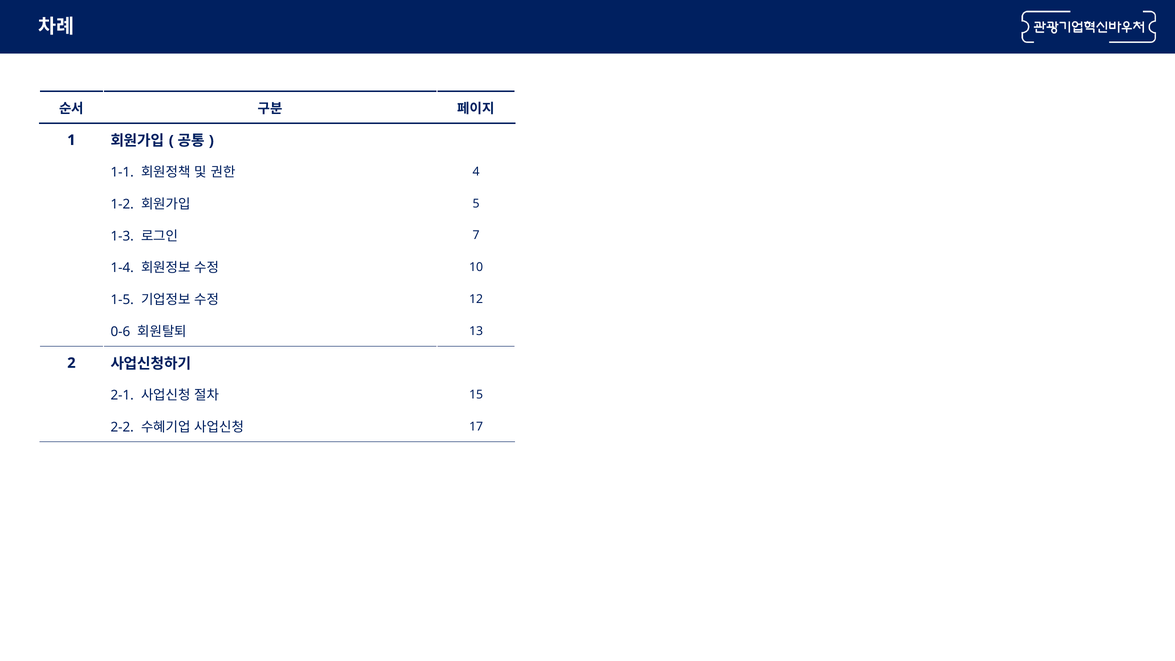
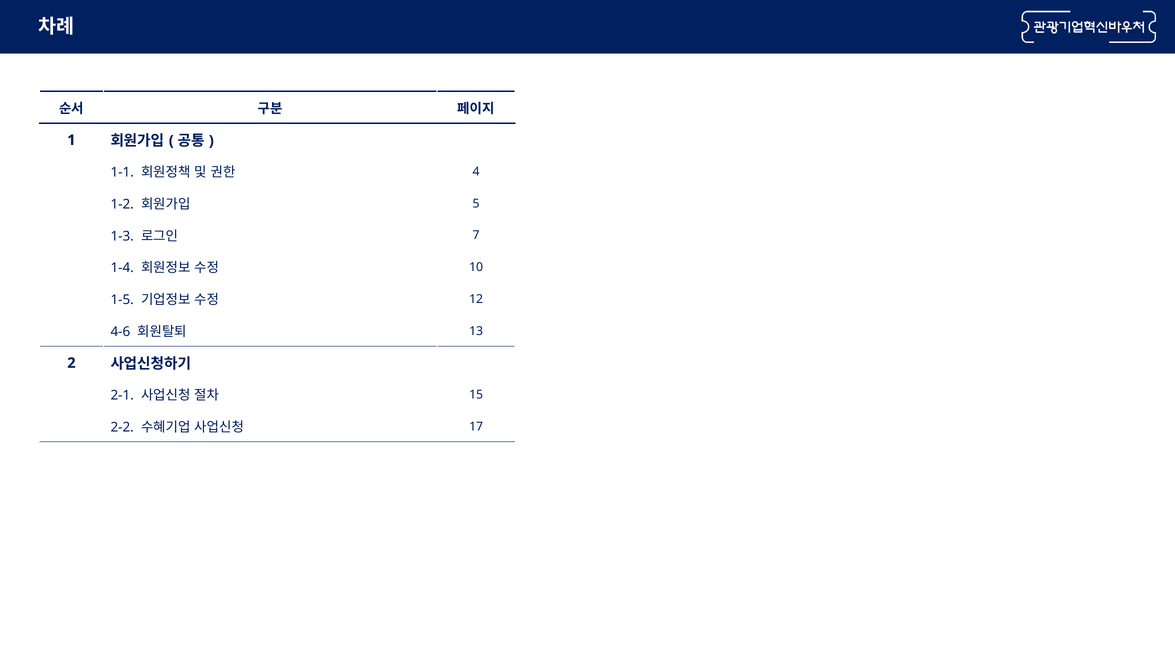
0-6: 0-6 -> 4-6 (120, 332)
